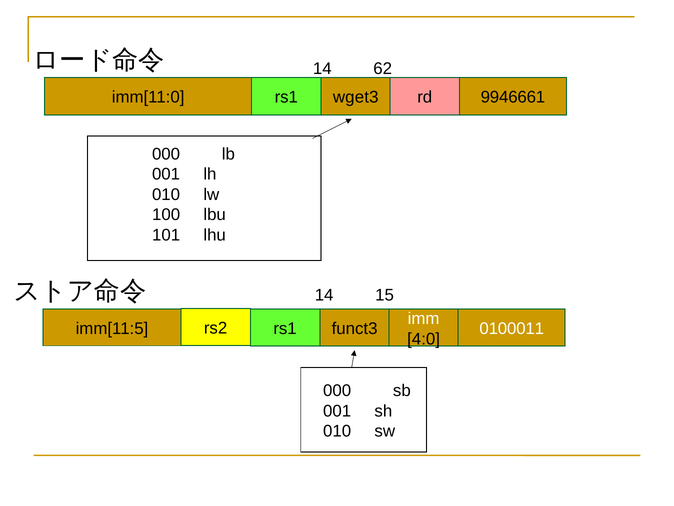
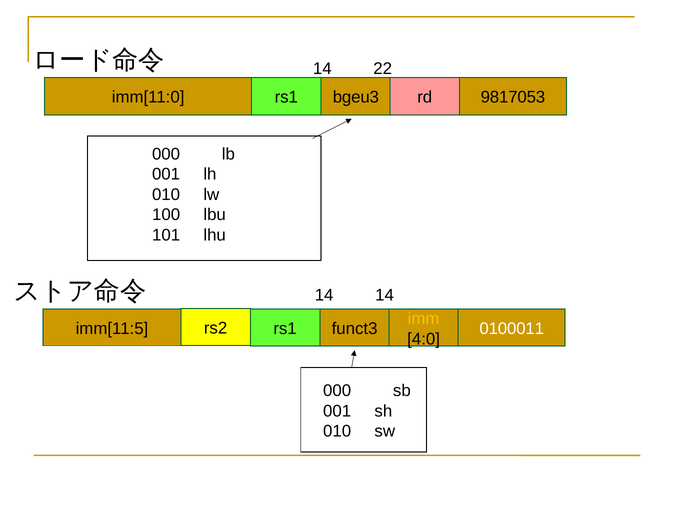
62: 62 -> 22 (383, 69)
wget3: wget3 -> bgeu3 (356, 97)
9946661: 9946661 -> 9817053 (513, 97)
14 15: 15 -> 14 (385, 295)
imm colour: white -> yellow (424, 318)
